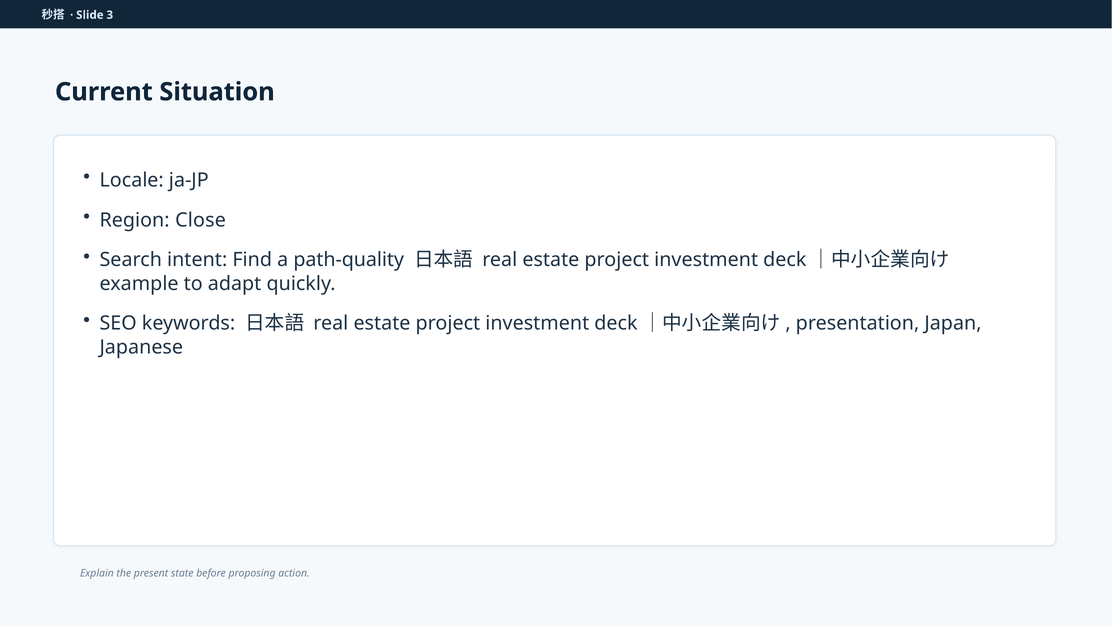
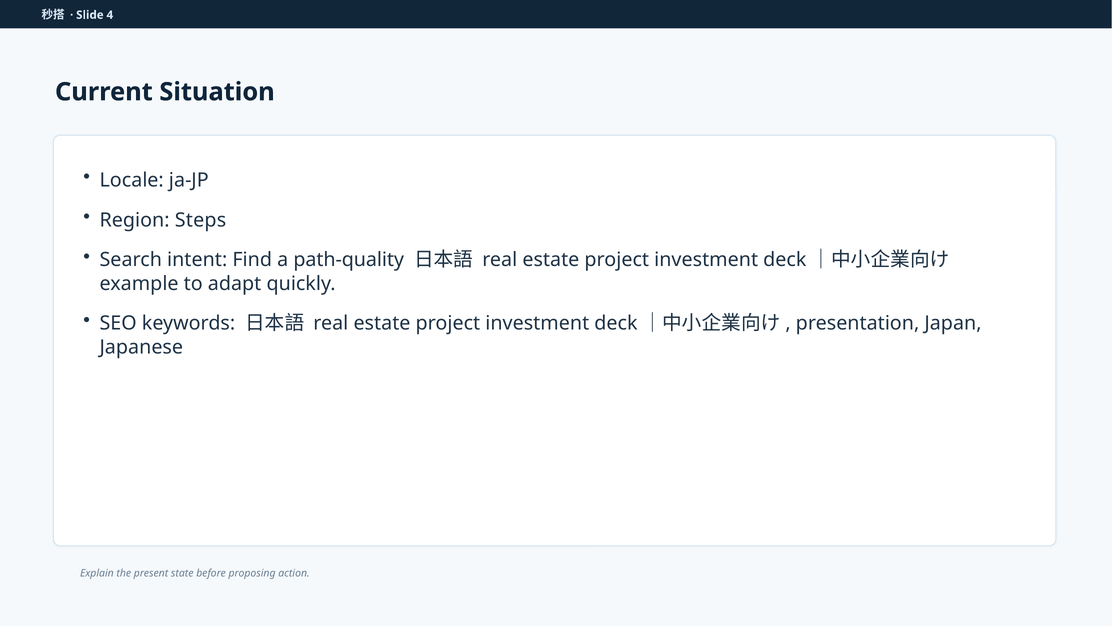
3: 3 -> 4 (110, 15)
Close: Close -> Steps (201, 220)
